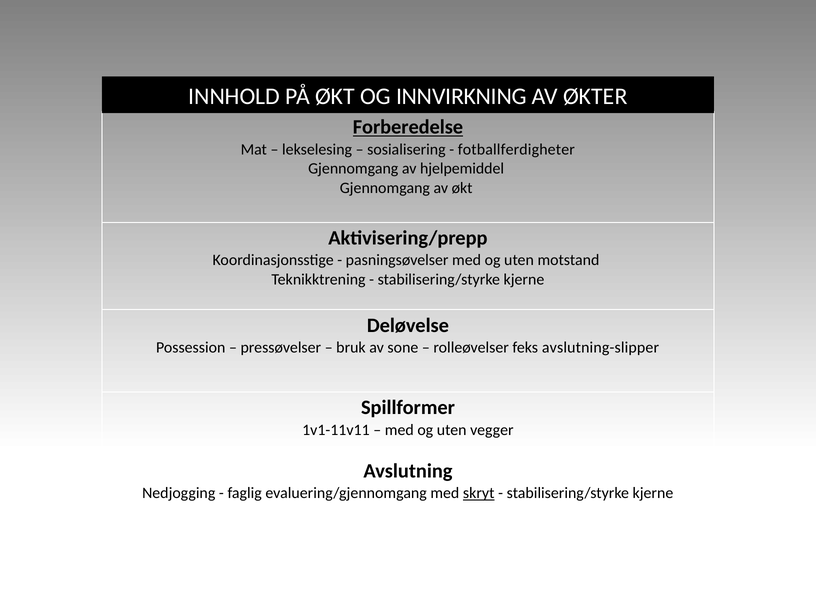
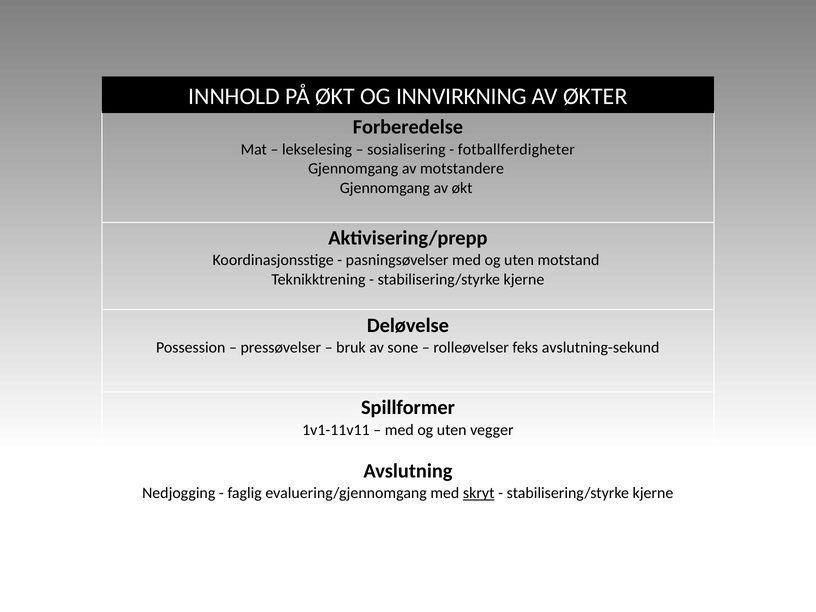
Forberedelse underline: present -> none (408, 127)
hjelpemiddel: hjelpemiddel -> motstandere (462, 169)
avslutning-slipper: avslutning-slipper -> avslutning-sekund (601, 347)
